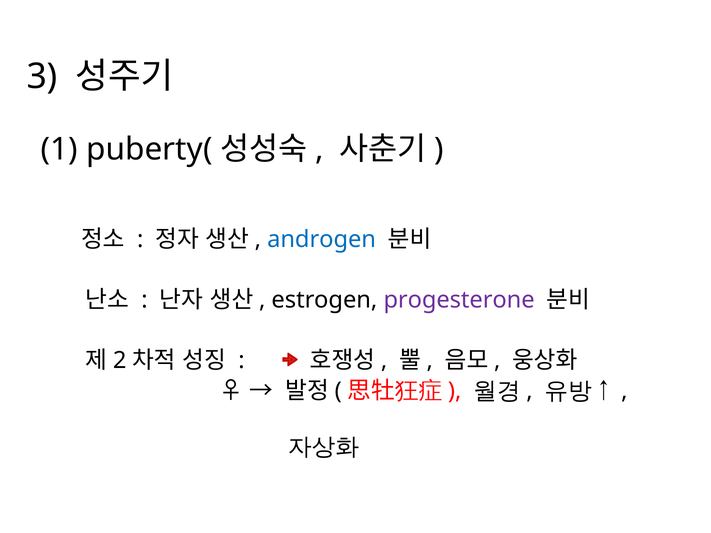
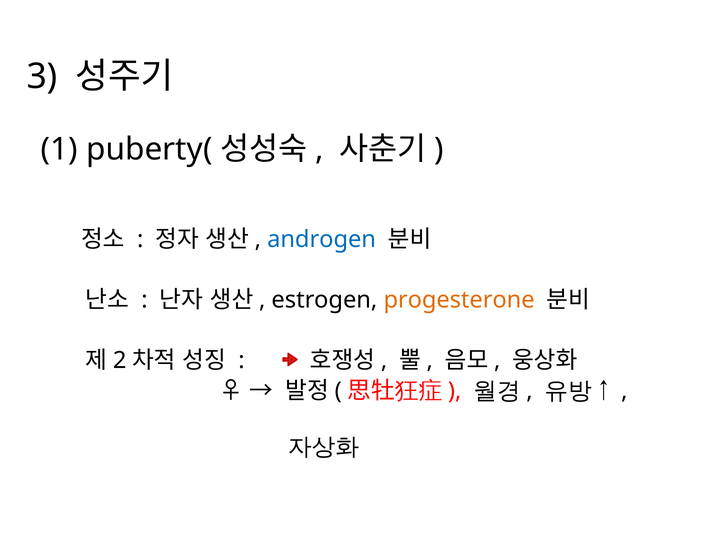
progesterone colour: purple -> orange (459, 300)
